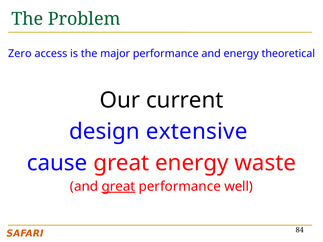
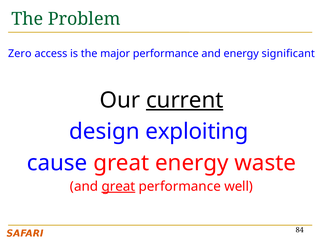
theoretical: theoretical -> significant (288, 54)
current underline: none -> present (185, 100)
extensive: extensive -> exploiting (197, 132)
